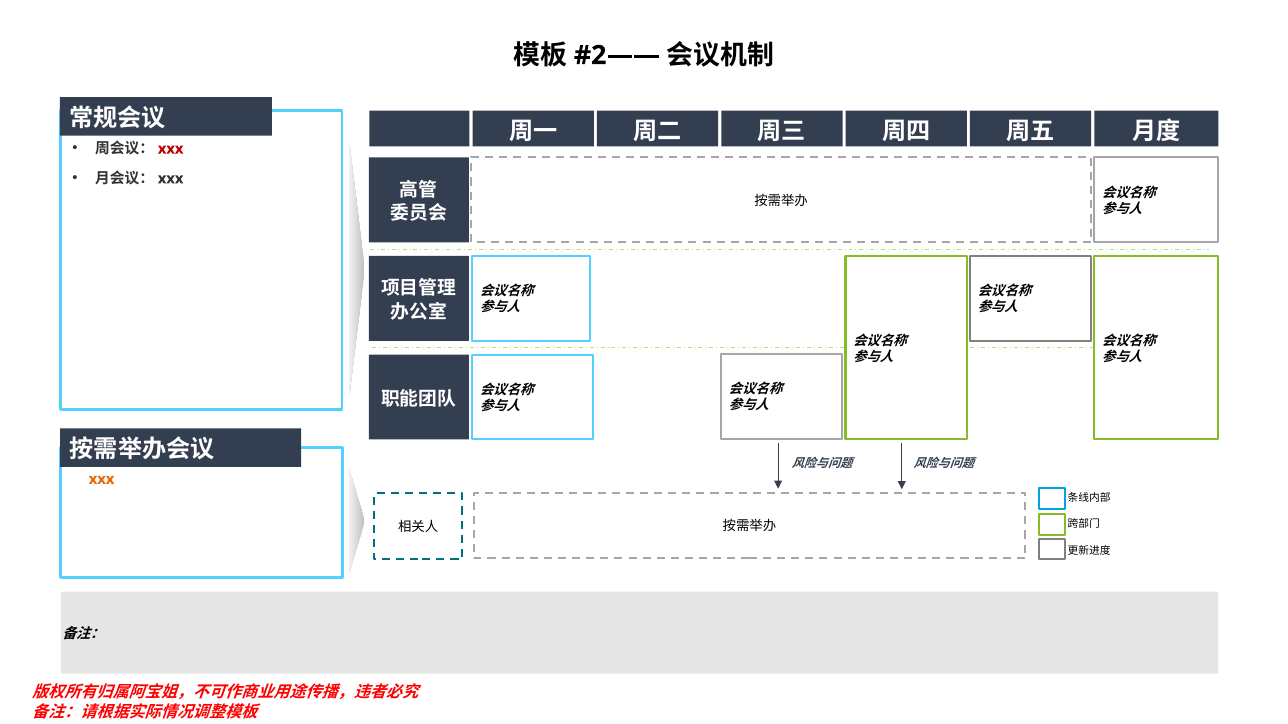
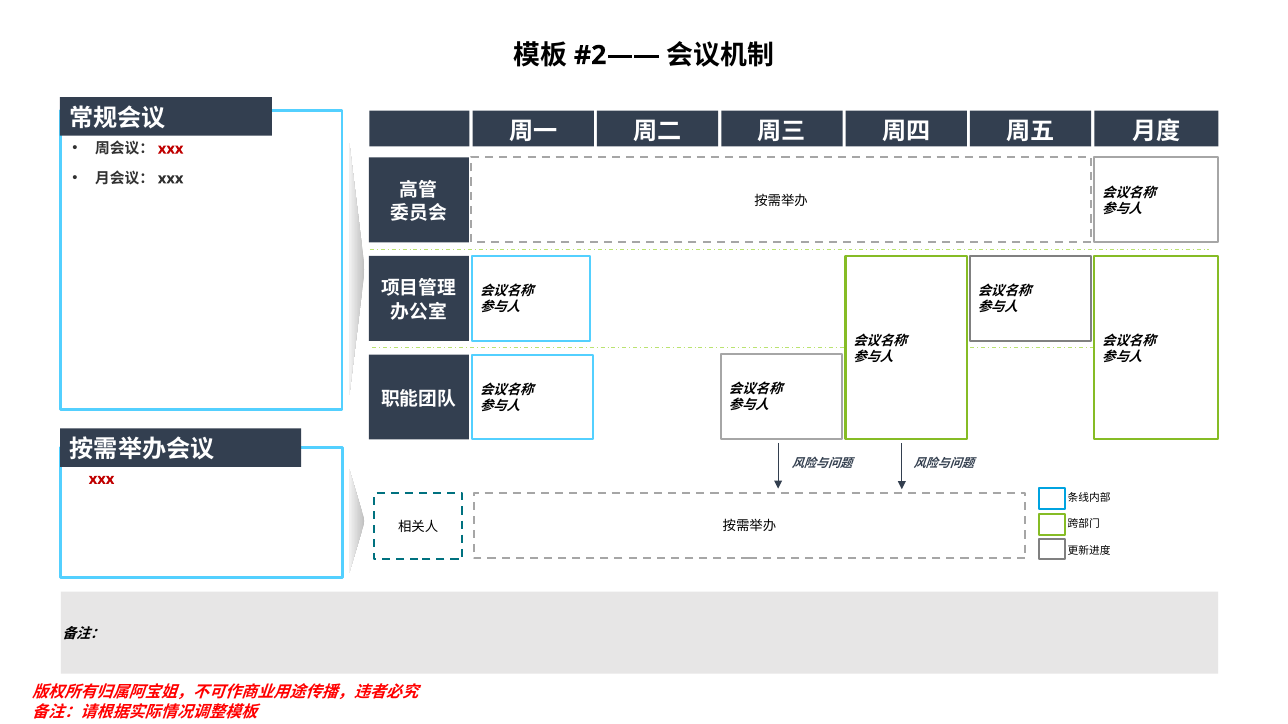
xxx colour: orange -> red (102, 479)
